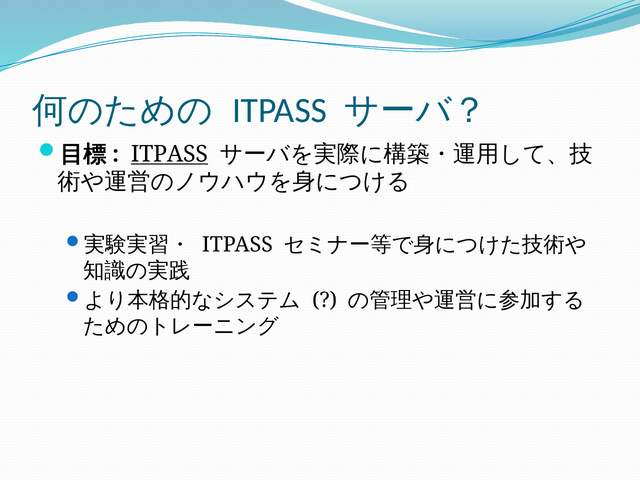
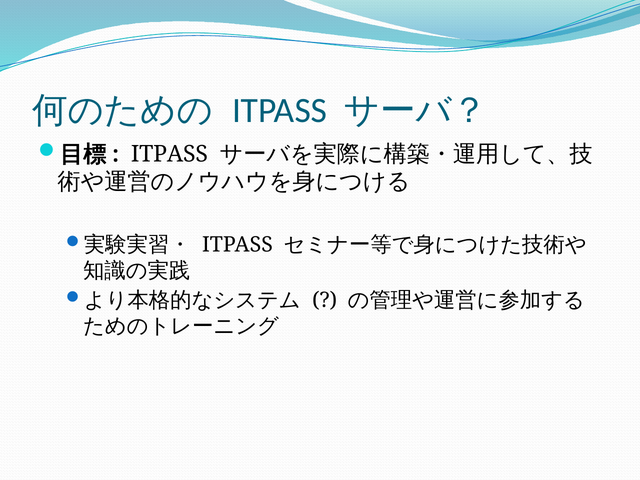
ITPASS underline: present -> none (169, 154)
